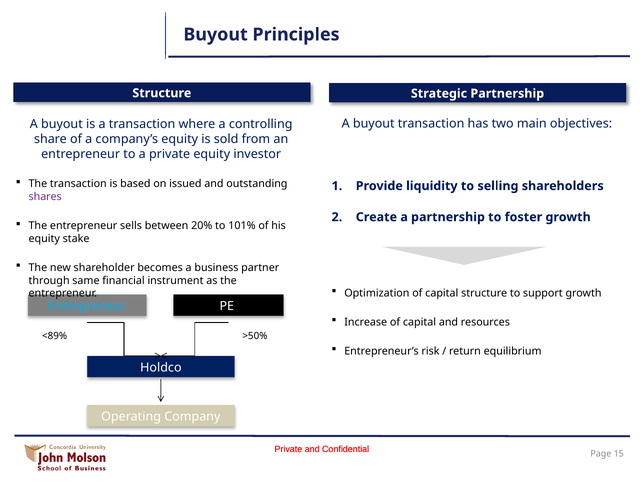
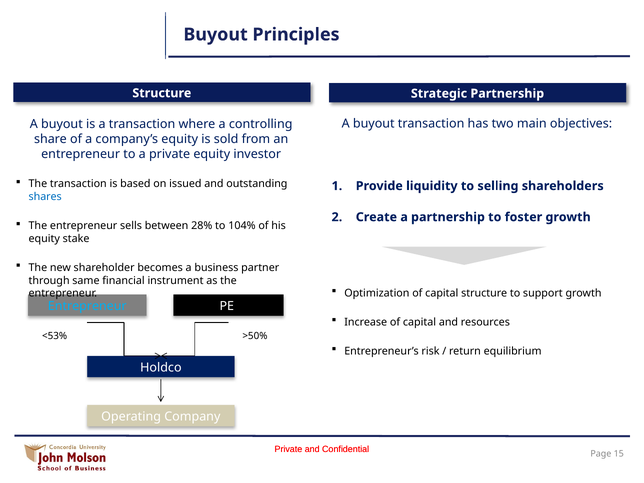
shares colour: purple -> blue (45, 197)
20%: 20% -> 28% (202, 226)
101%: 101% -> 104% (242, 226)
<89%: <89% -> <53% (55, 336)
